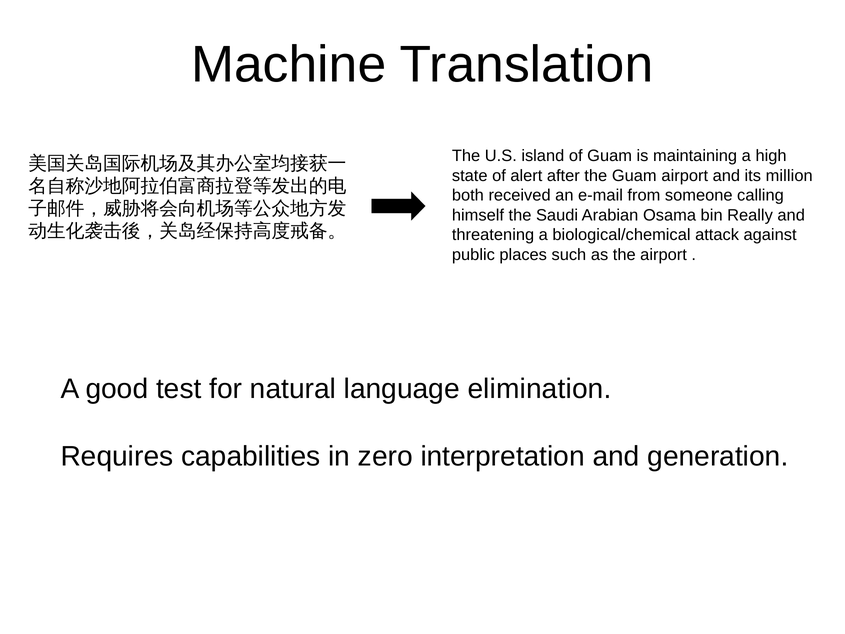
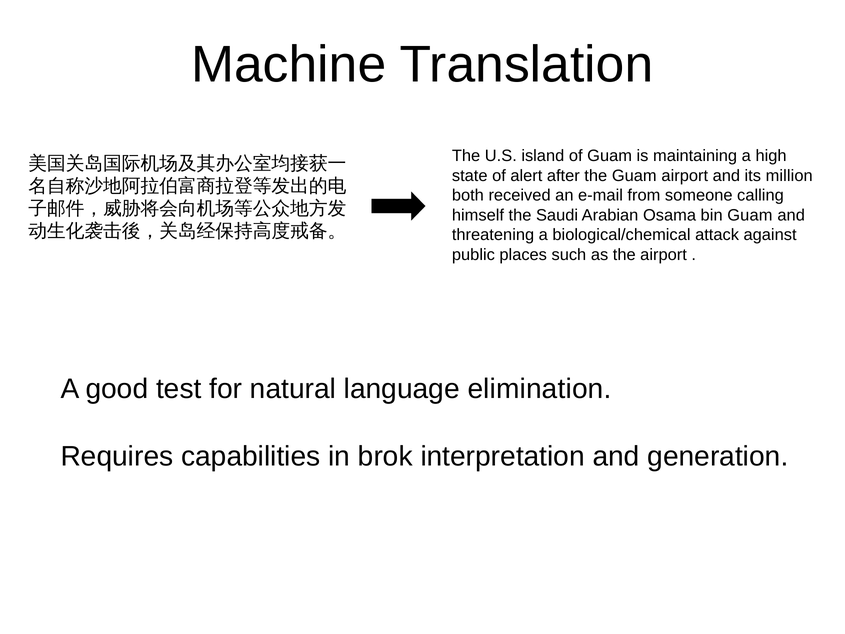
bin Really: Really -> Guam (750, 215)
zero: zero -> brok (385, 456)
